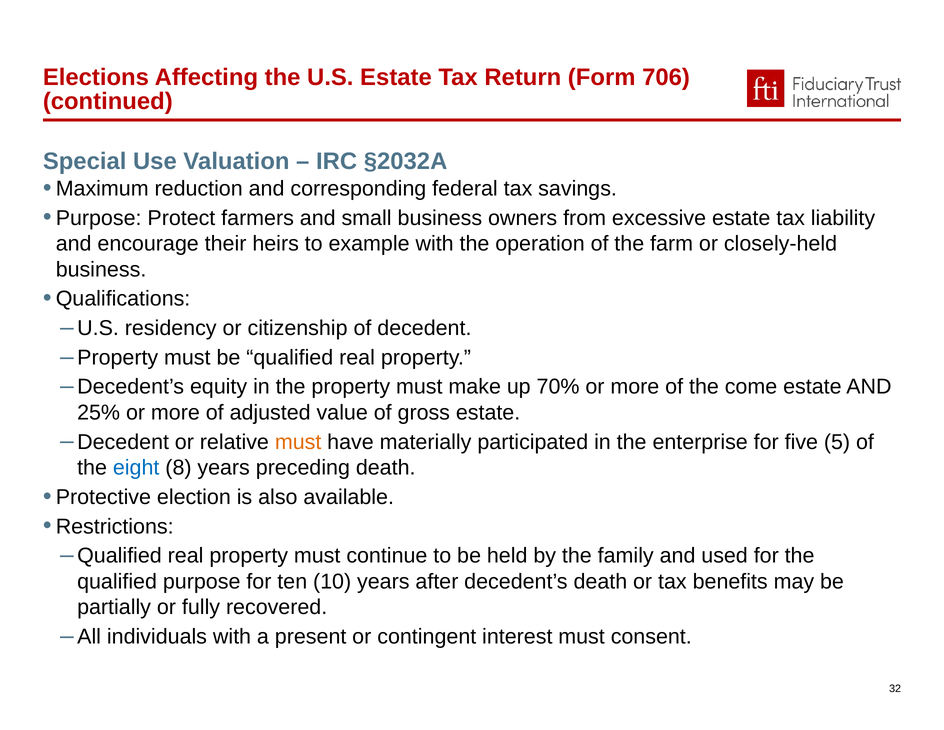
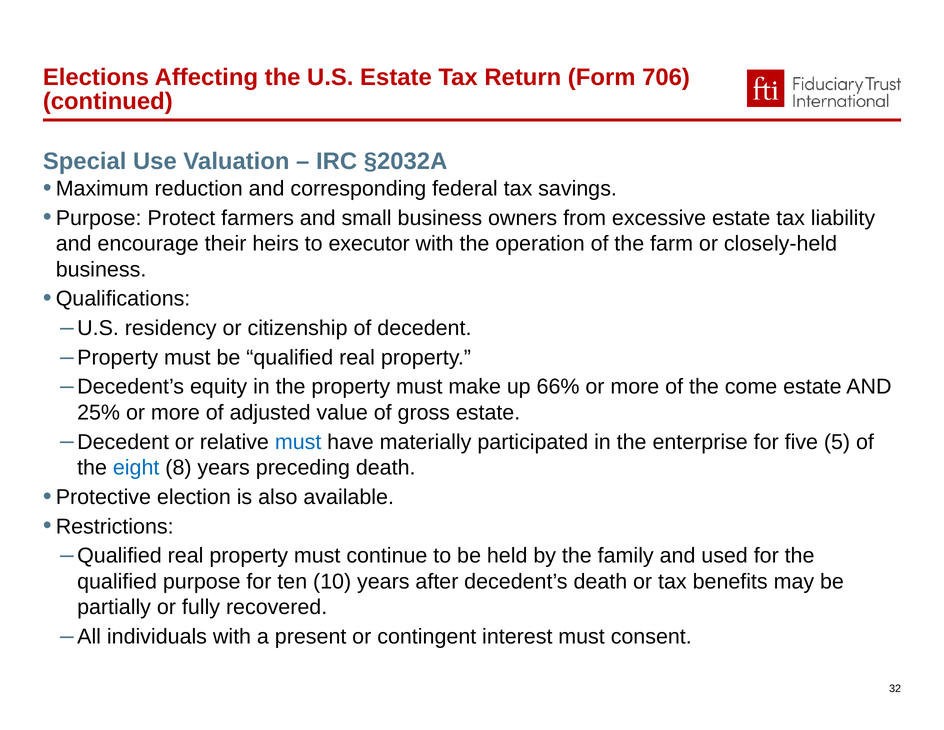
example: example -> executor (369, 244)
70%: 70% -> 66% (558, 387)
must colour: orange -> blue (298, 442)
